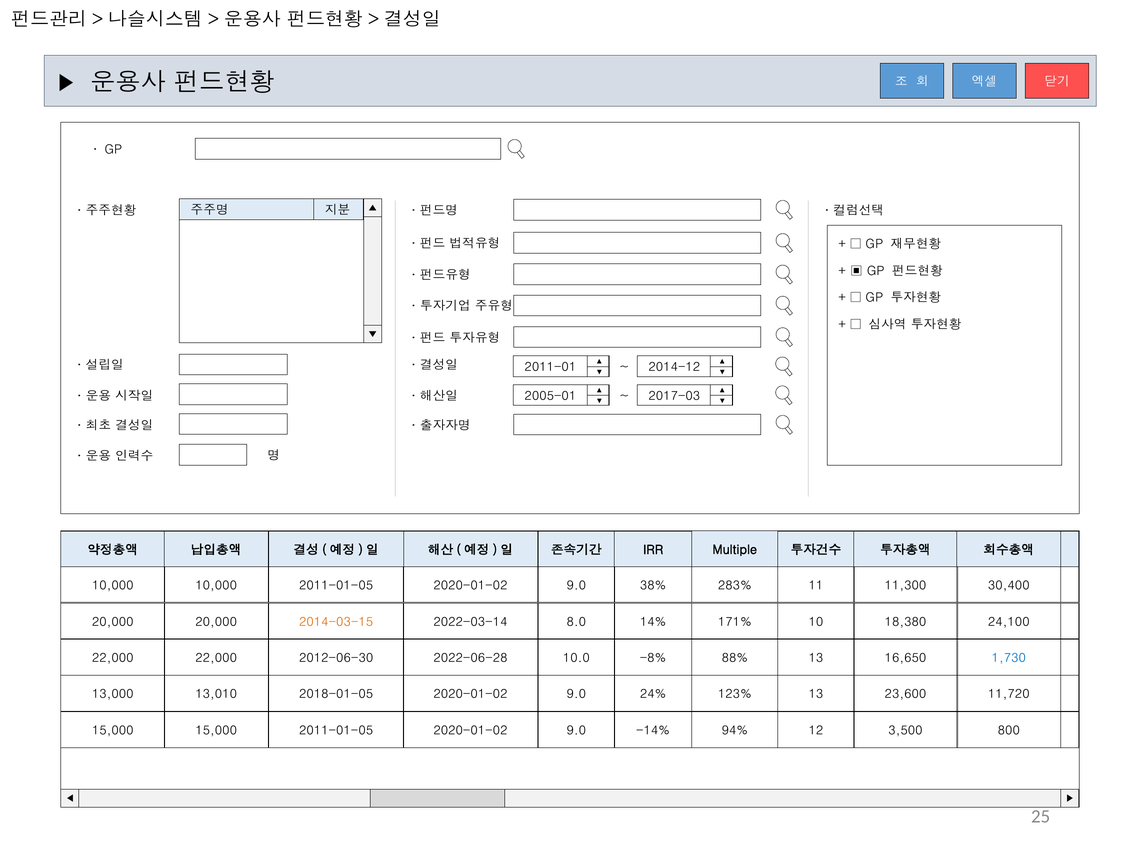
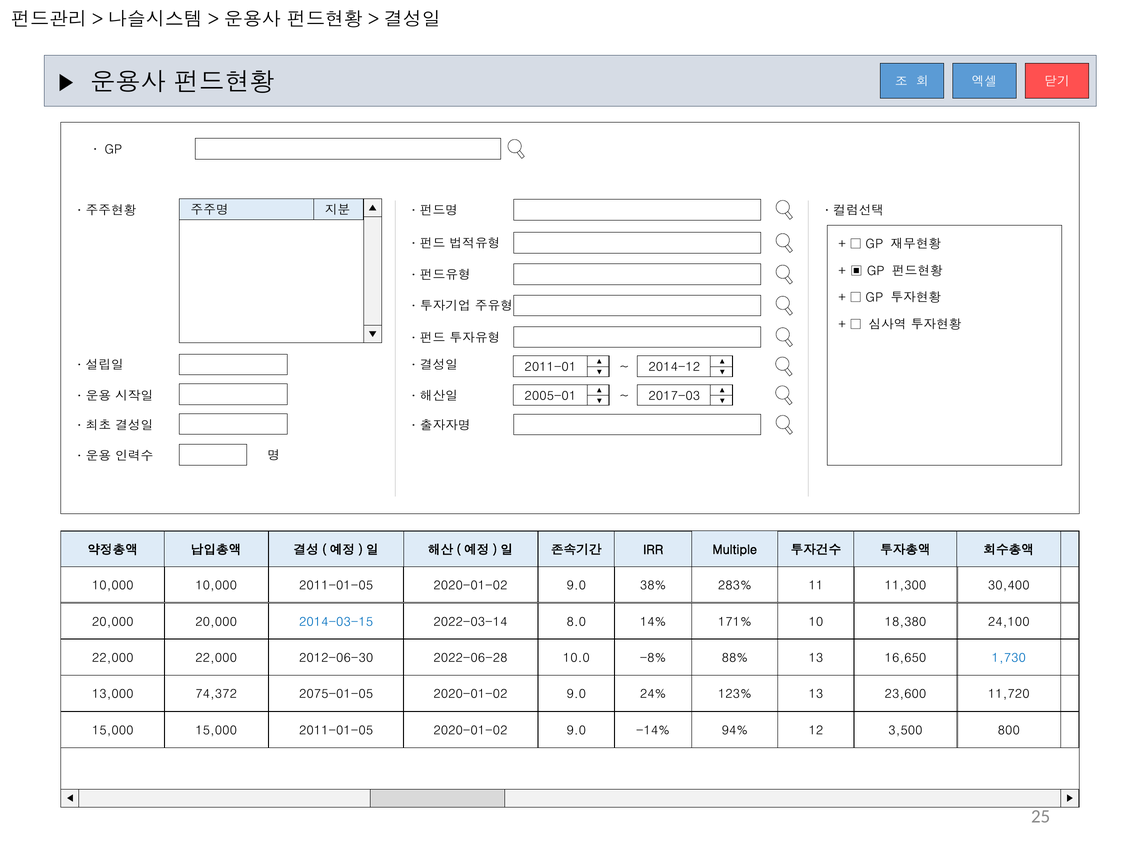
2014-03-15 colour: orange -> blue (336, 622)
13,010: 13,010 -> 74,372 (216, 694)
2018-01-05: 2018-01-05 -> 2075-01-05 (336, 694)
